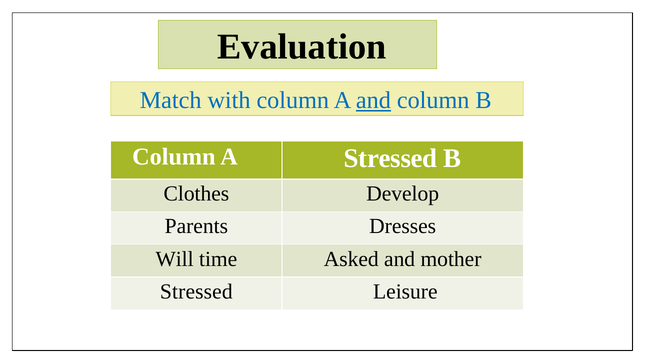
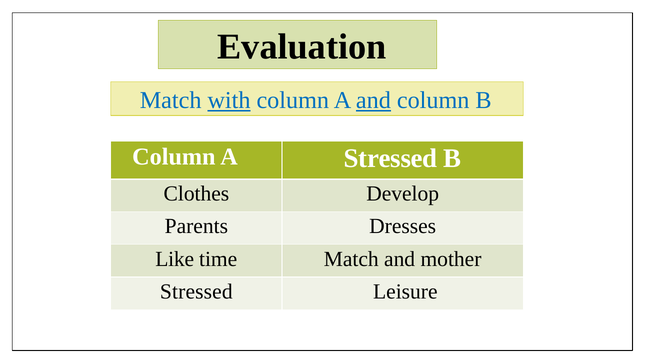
with underline: none -> present (229, 100)
Will: Will -> Like (175, 259)
time Asked: Asked -> Match (351, 259)
